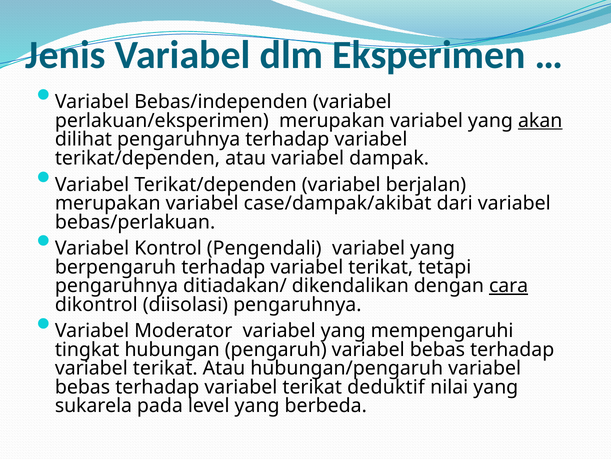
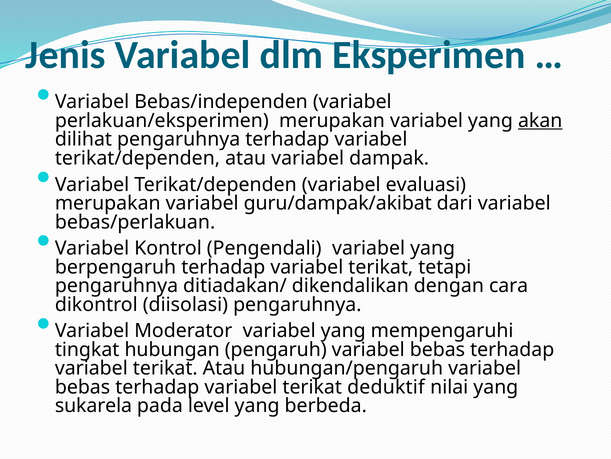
berjalan: berjalan -> evaluasi (426, 184)
case/dampak/akibat: case/dampak/akibat -> guru/dampak/akibat (338, 203)
cara underline: present -> none (509, 285)
